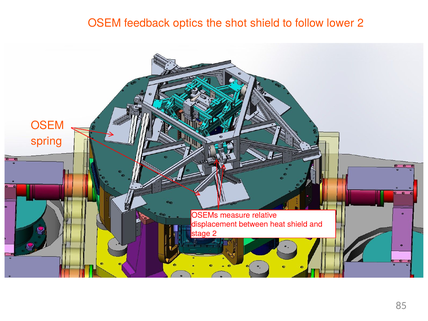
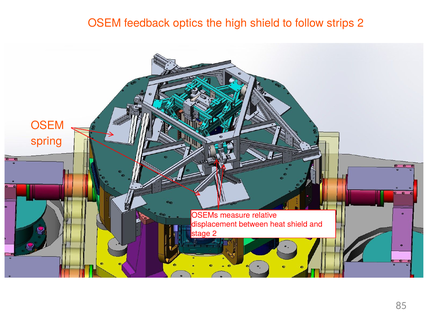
shot: shot -> high (236, 23)
lower: lower -> strips (340, 23)
